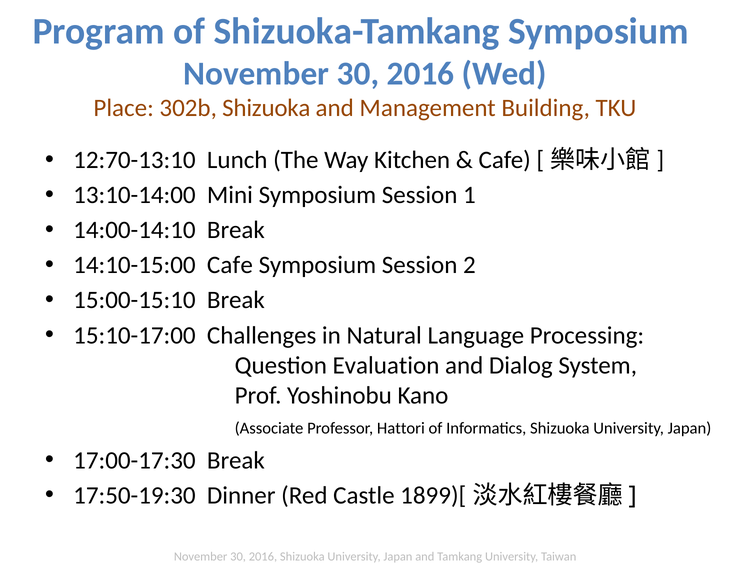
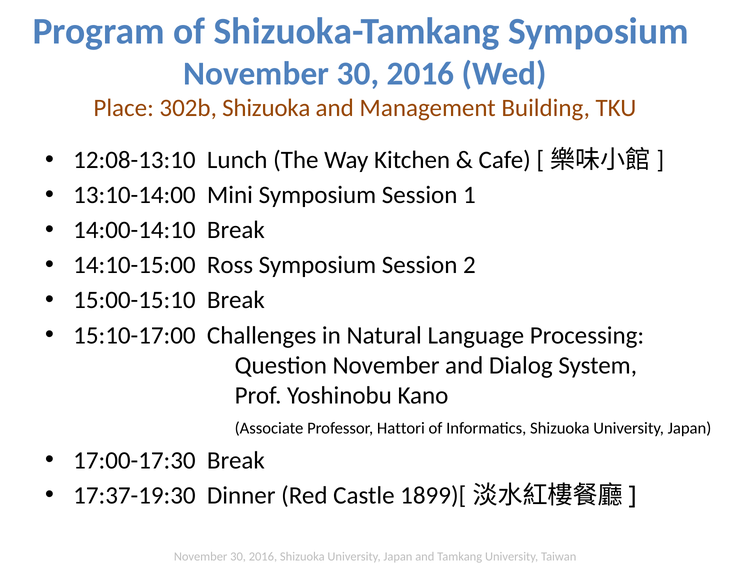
12:70-13:10: 12:70-13:10 -> 12:08-13:10 (134, 160)
14:10-15:00 Cafe: Cafe -> Ross (230, 265)
Question Evaluation: Evaluation -> November (386, 365)
17:50-19:30: 17:50-19:30 -> 17:37-19:30 (134, 496)
